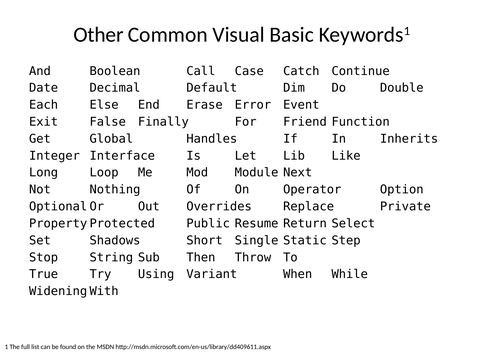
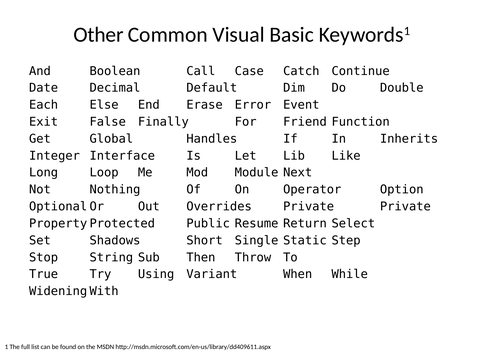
Overrides Replace: Replace -> Private (309, 207)
